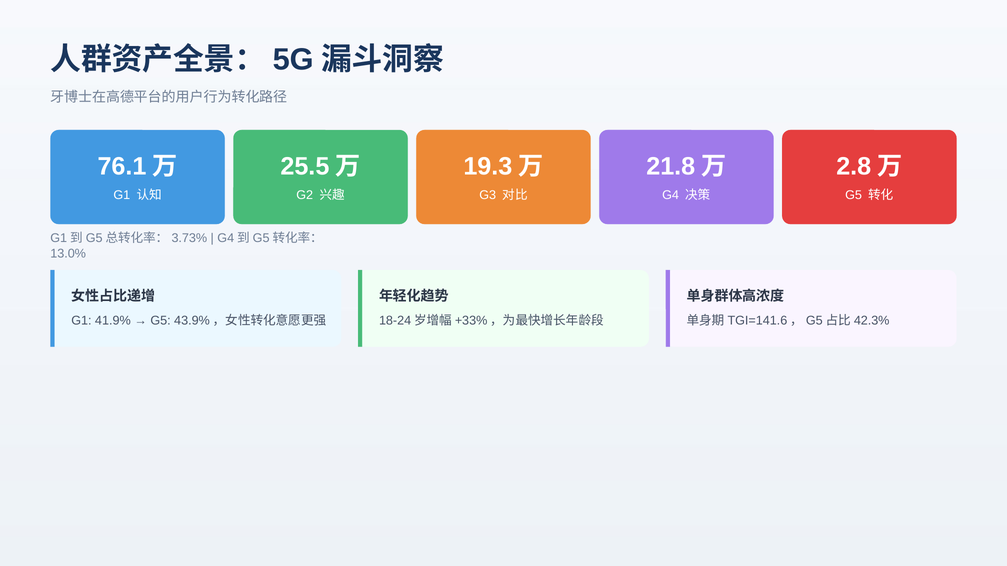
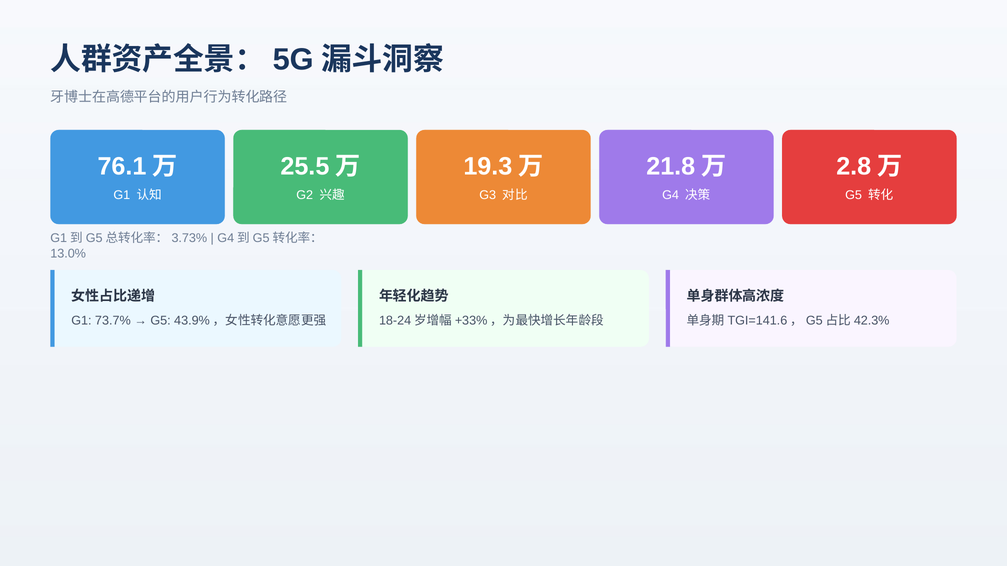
41.9%: 41.9% -> 73.7% (113, 321)
